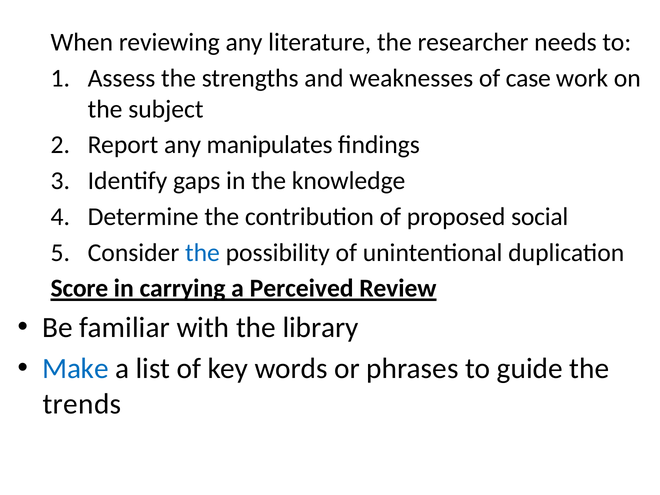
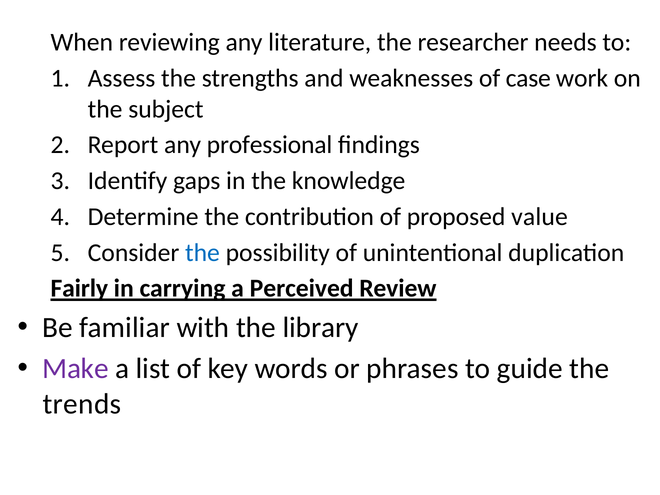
manipulates: manipulates -> professional (270, 145)
social: social -> value (540, 217)
Score: Score -> Fairly (79, 289)
Make colour: blue -> purple (75, 369)
